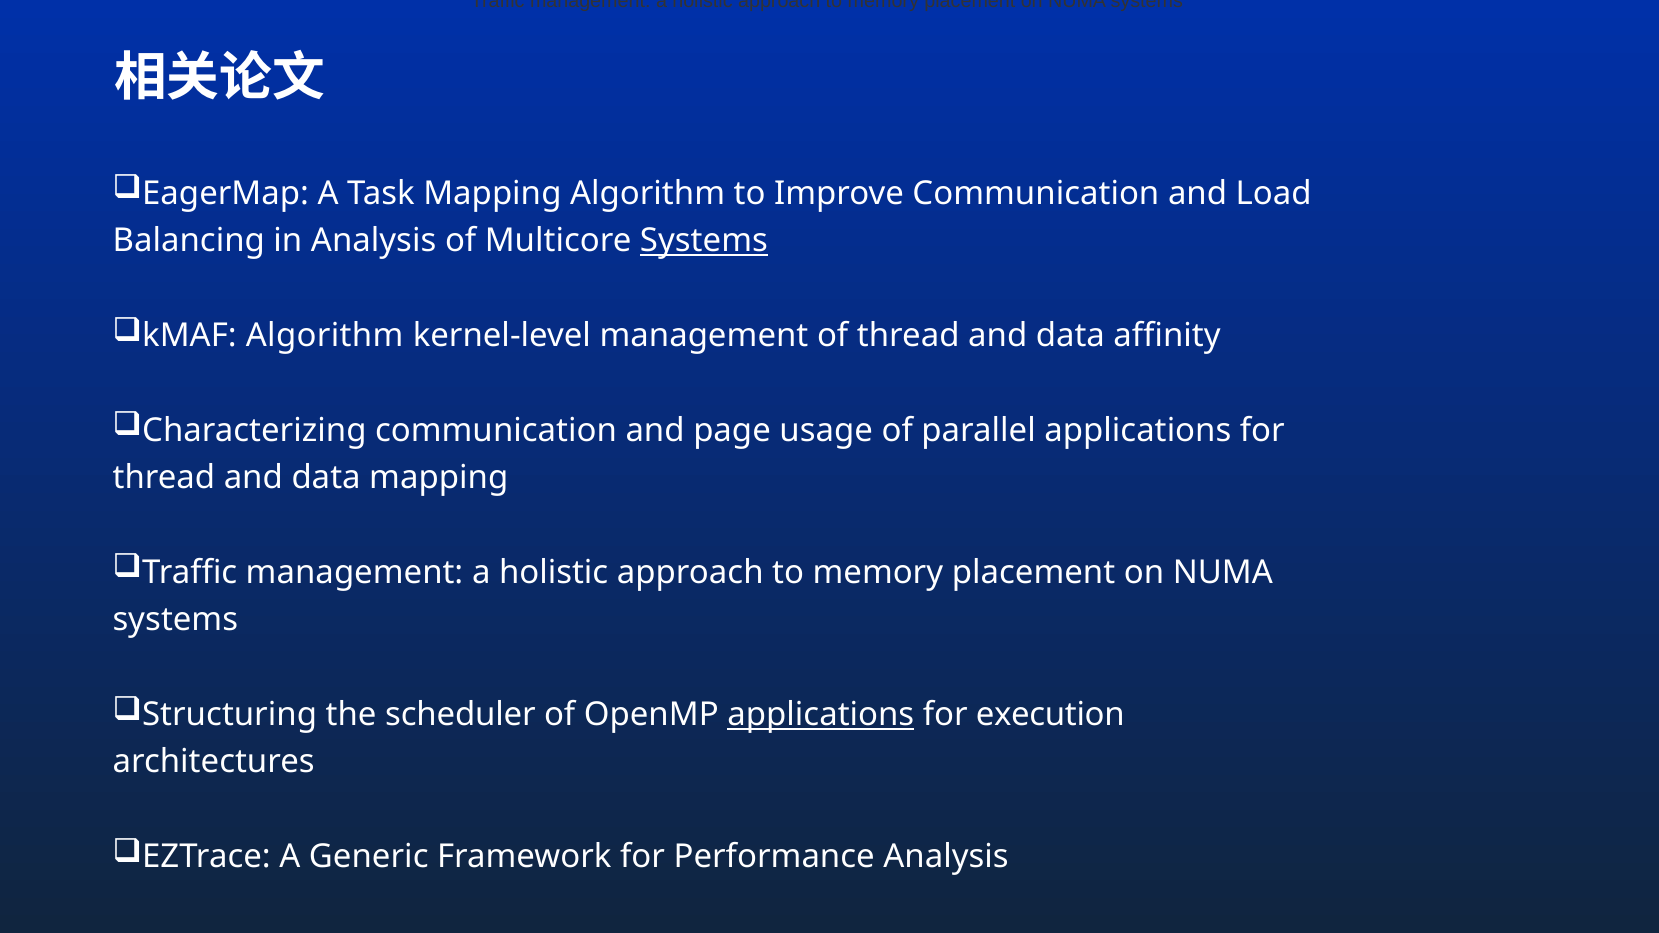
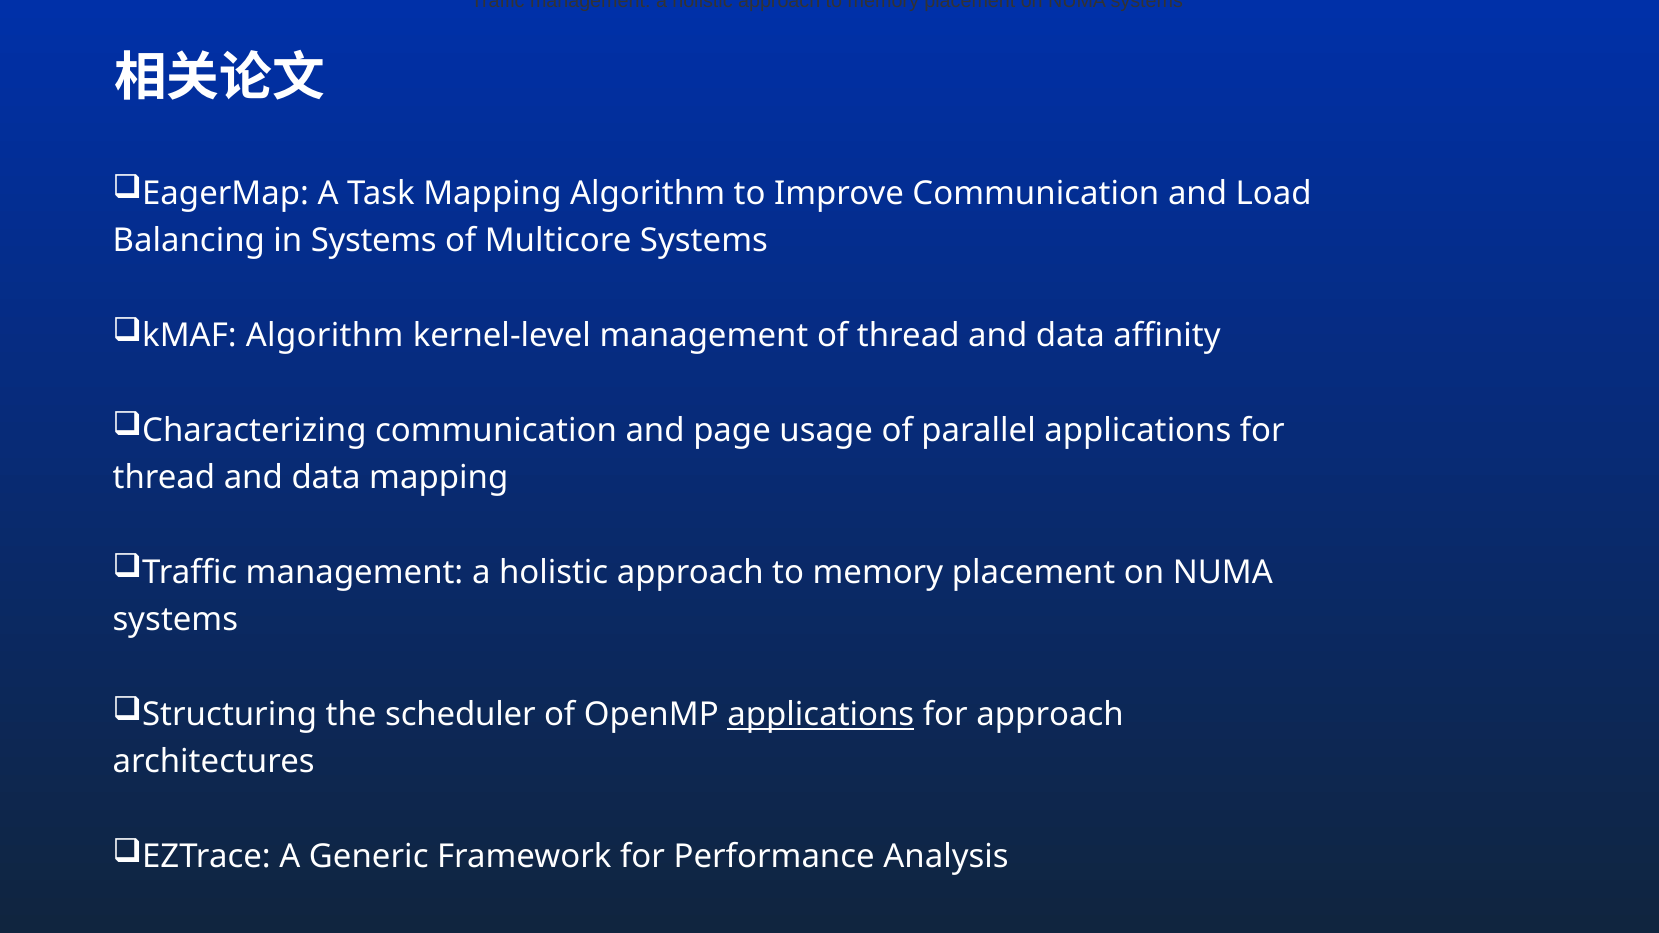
in Analysis: Analysis -> Systems (374, 241)
Systems underline: present -> none (704, 241)
for execution: execution -> approach (1050, 715)
